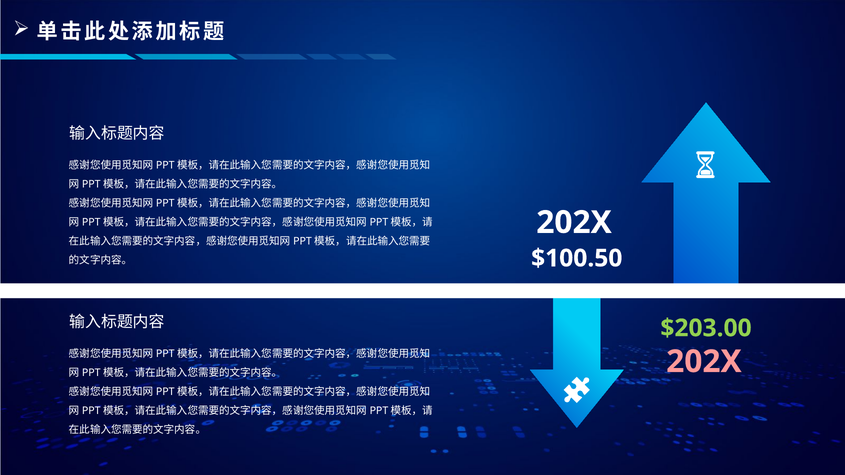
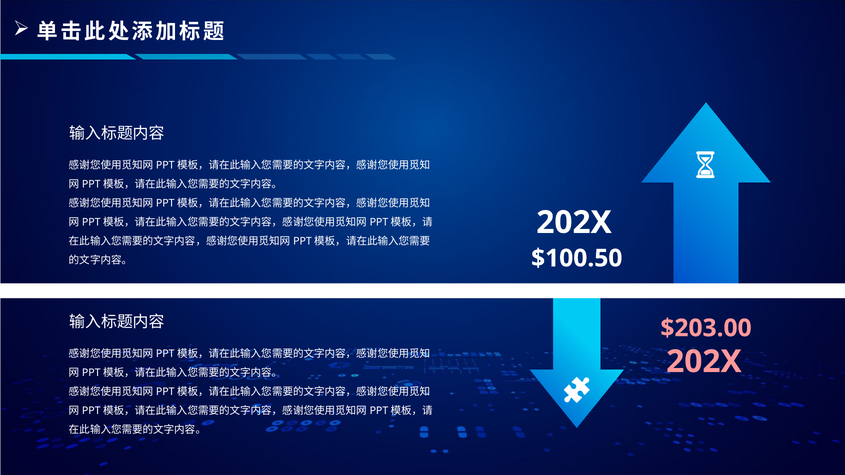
$203.00 colour: light green -> pink (706, 328)
